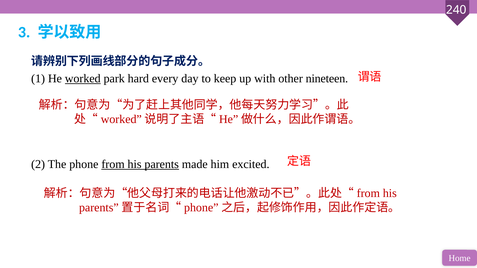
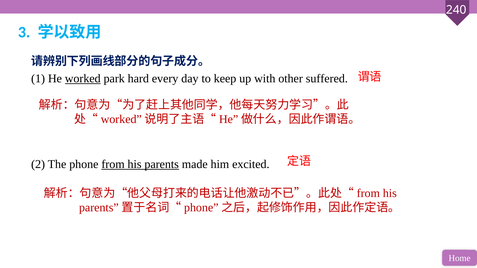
nineteen: nineteen -> suffered (327, 79)
